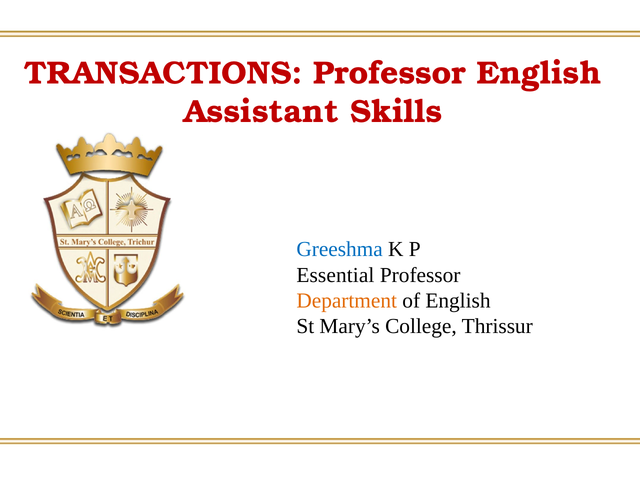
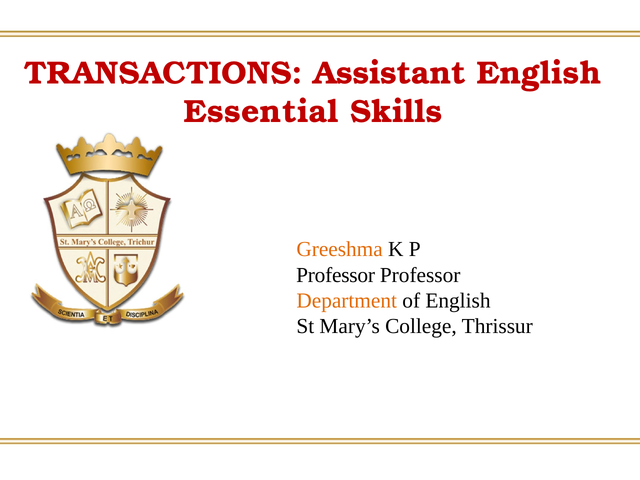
TRANSACTIONS Professor: Professor -> Assistant (390, 73)
Assistant: Assistant -> Essential (261, 111)
Greeshma colour: blue -> orange (340, 249)
Essential: Essential -> Professor (336, 275)
